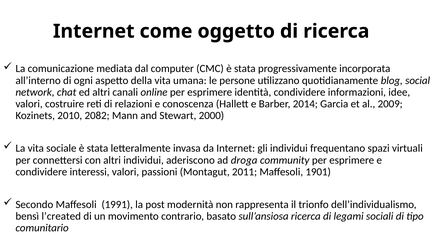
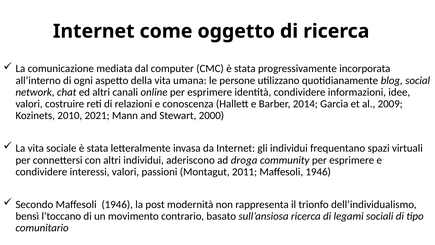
2082: 2082 -> 2021 (97, 116)
2011 Maffesoli 1901: 1901 -> 1946 (318, 172)
Secondo Maffesoli 1991: 1991 -> 1946 (117, 204)
l’created: l’created -> l’toccano (61, 216)
